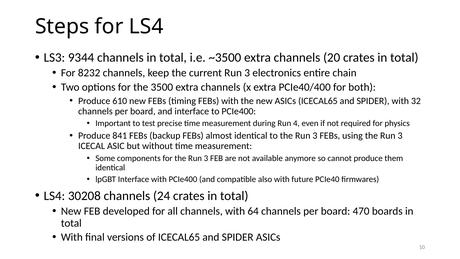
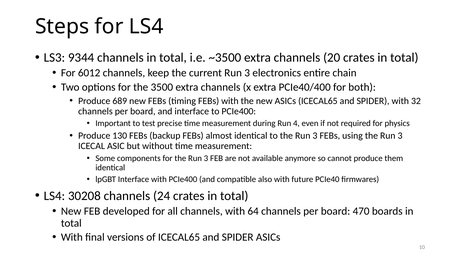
8232: 8232 -> 6012 (89, 73)
610: 610 -> 689 (120, 101)
841: 841 -> 130 (120, 136)
